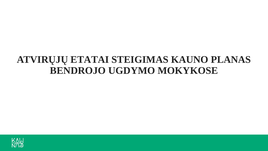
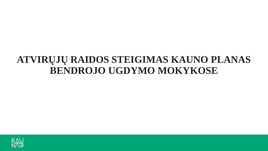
ETATAI: ETATAI -> RAIDOS (90, 60)
